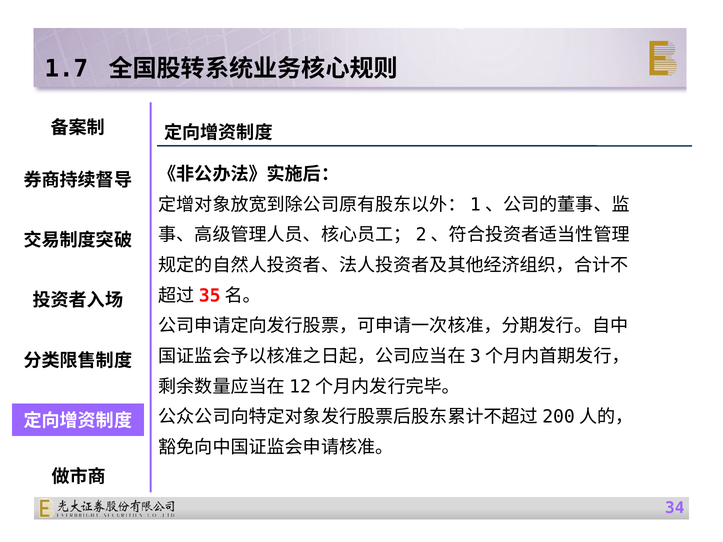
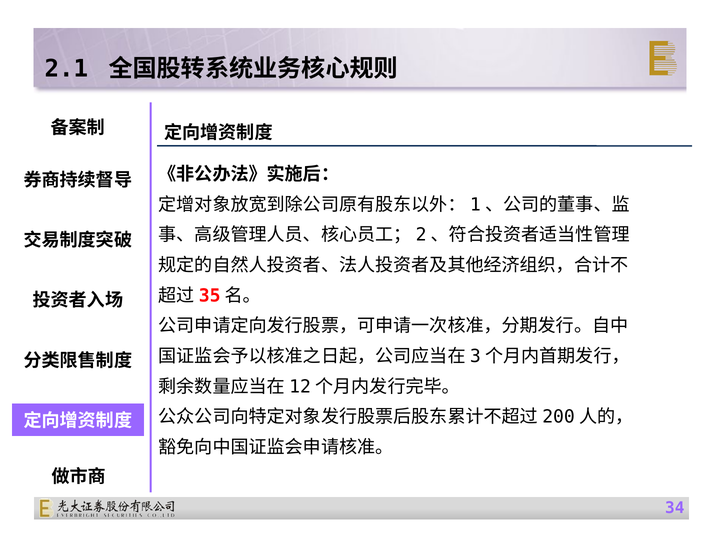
1.7: 1.7 -> 2.1 (67, 69)
